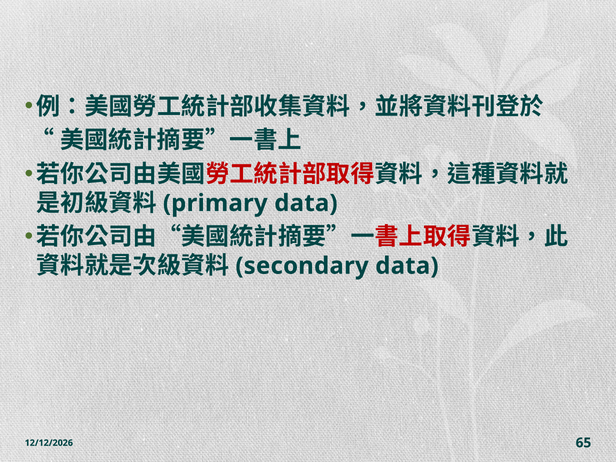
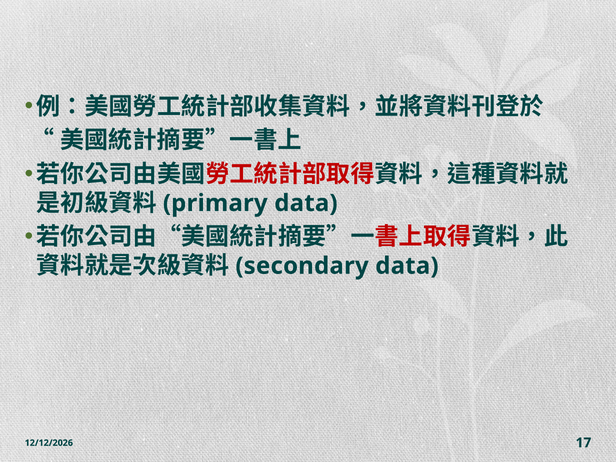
65: 65 -> 17 (583, 443)
